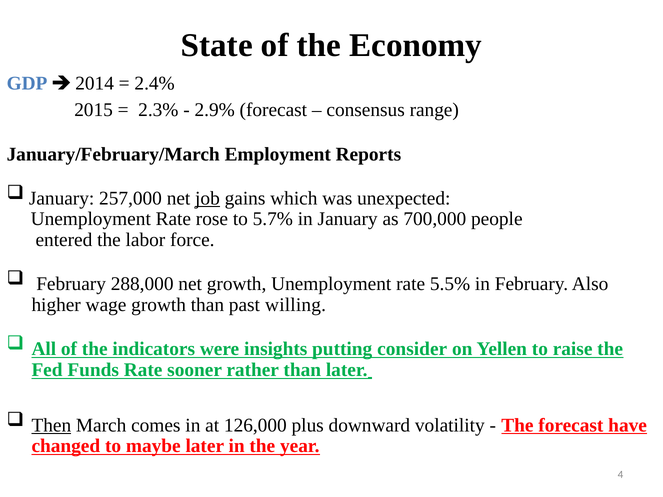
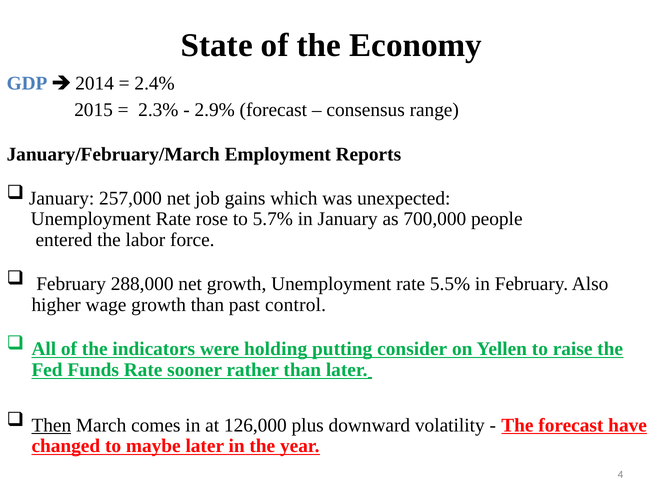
job underline: present -> none (207, 198)
willing: willing -> control (296, 305)
insights: insights -> holding (276, 349)
